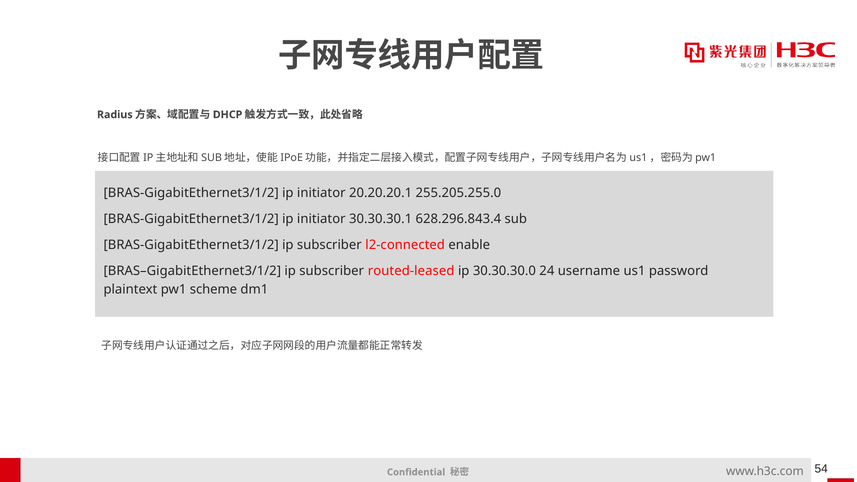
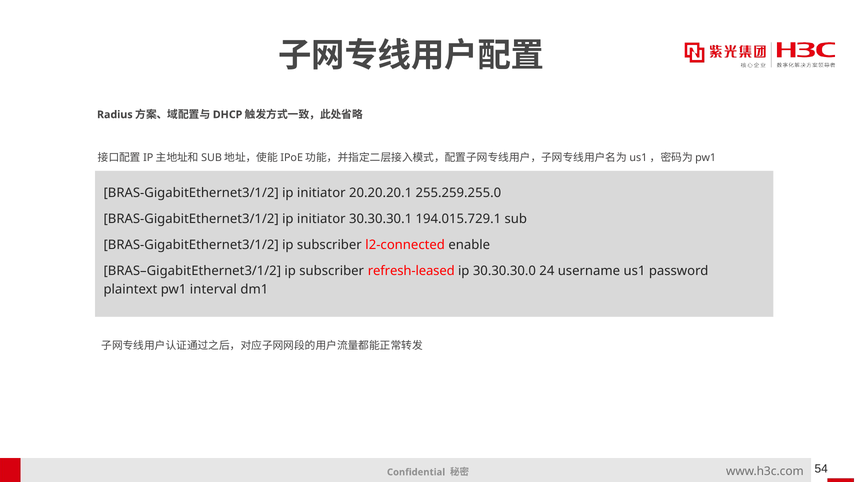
255.205.255.0: 255.205.255.0 -> 255.259.255.0 (458, 193)
628.296.843.4: 628.296.843.4 -> 194.015.729.1 (458, 219)
routed-leased: routed-leased -> refresh-leased (411, 271)
scheme: scheme -> interval (213, 290)
